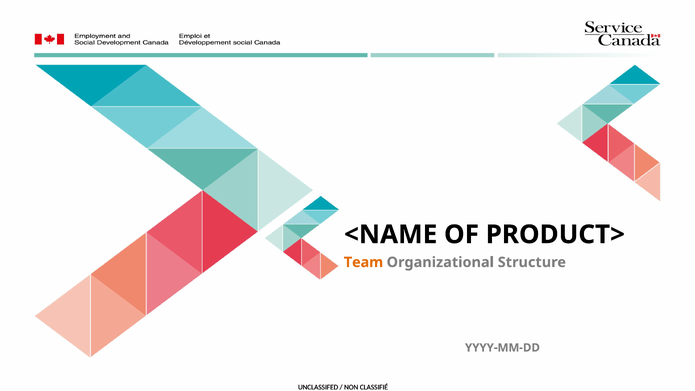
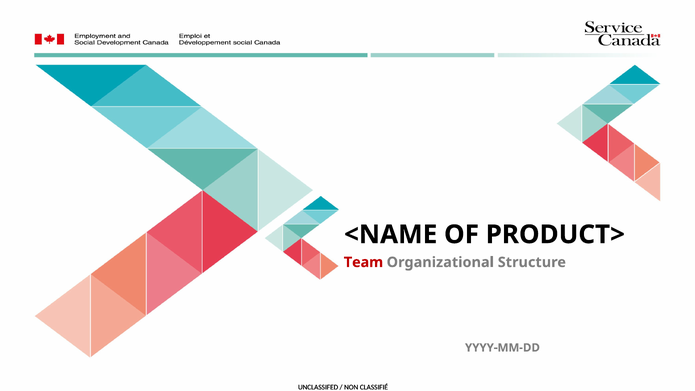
Team colour: orange -> red (364, 262)
